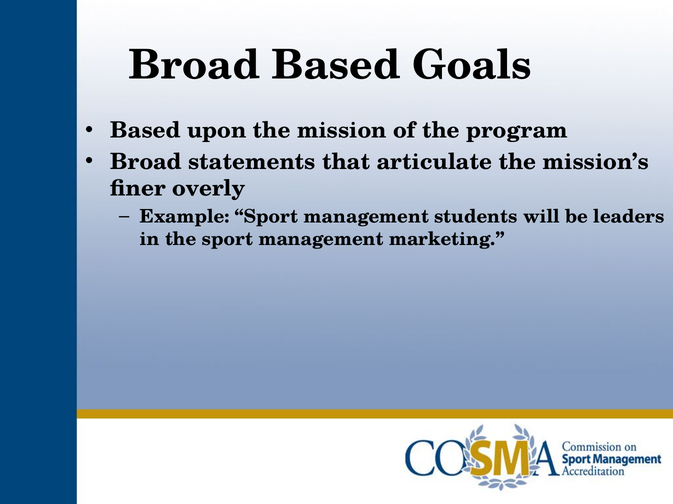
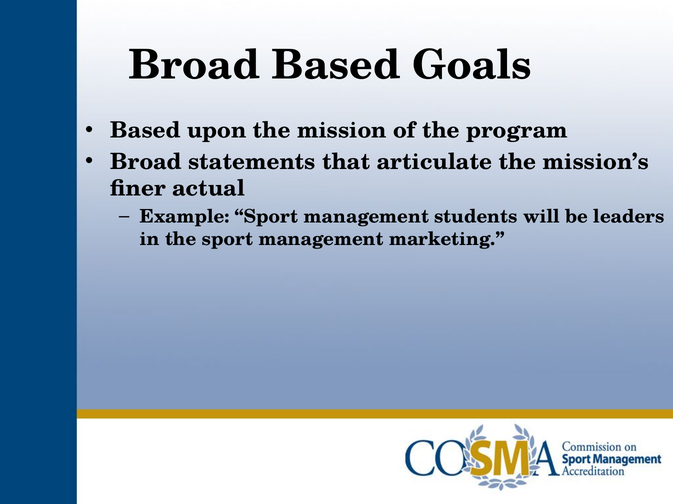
overly: overly -> actual (209, 189)
